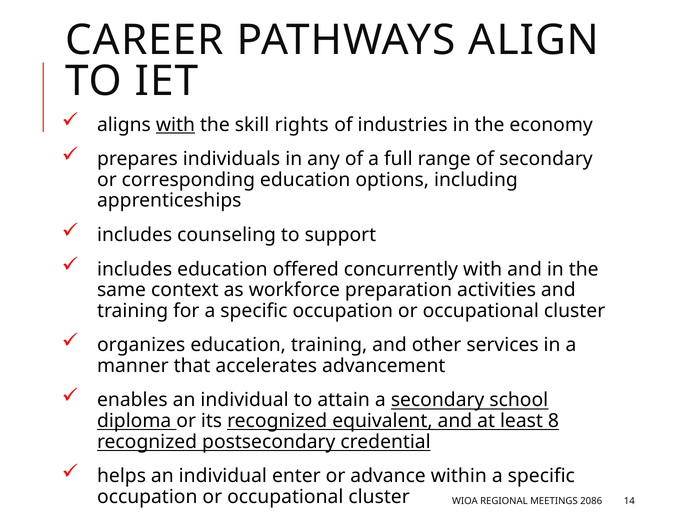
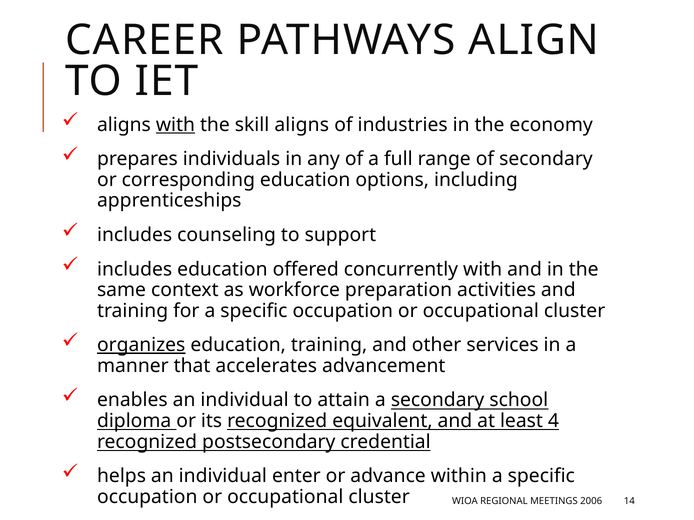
skill rights: rights -> aligns (302, 125)
organizes underline: none -> present (141, 345)
8: 8 -> 4 (554, 421)
2086: 2086 -> 2006 (591, 501)
